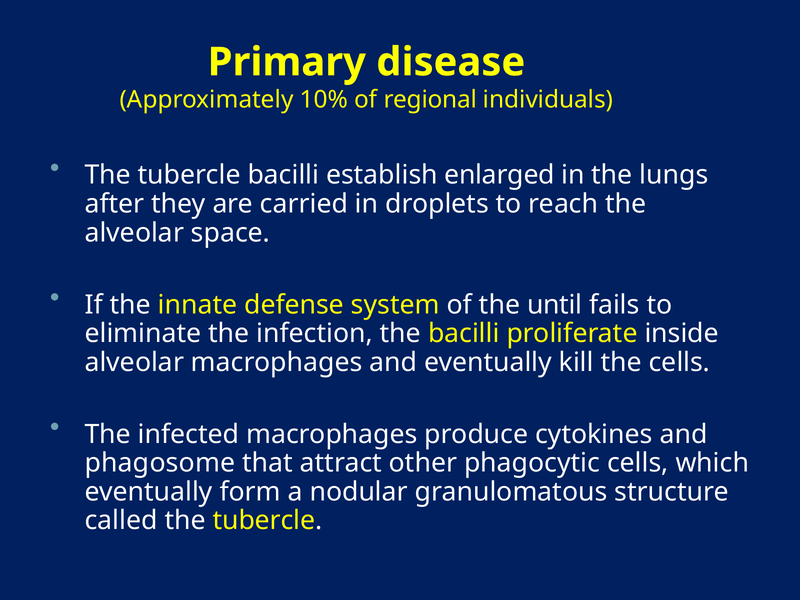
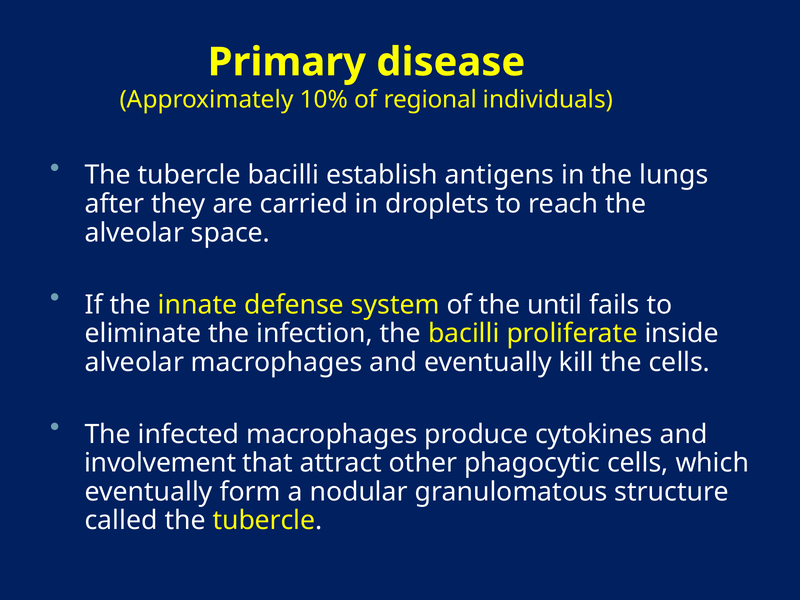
enlarged: enlarged -> antigens (499, 175)
phagosome: phagosome -> involvement (160, 463)
